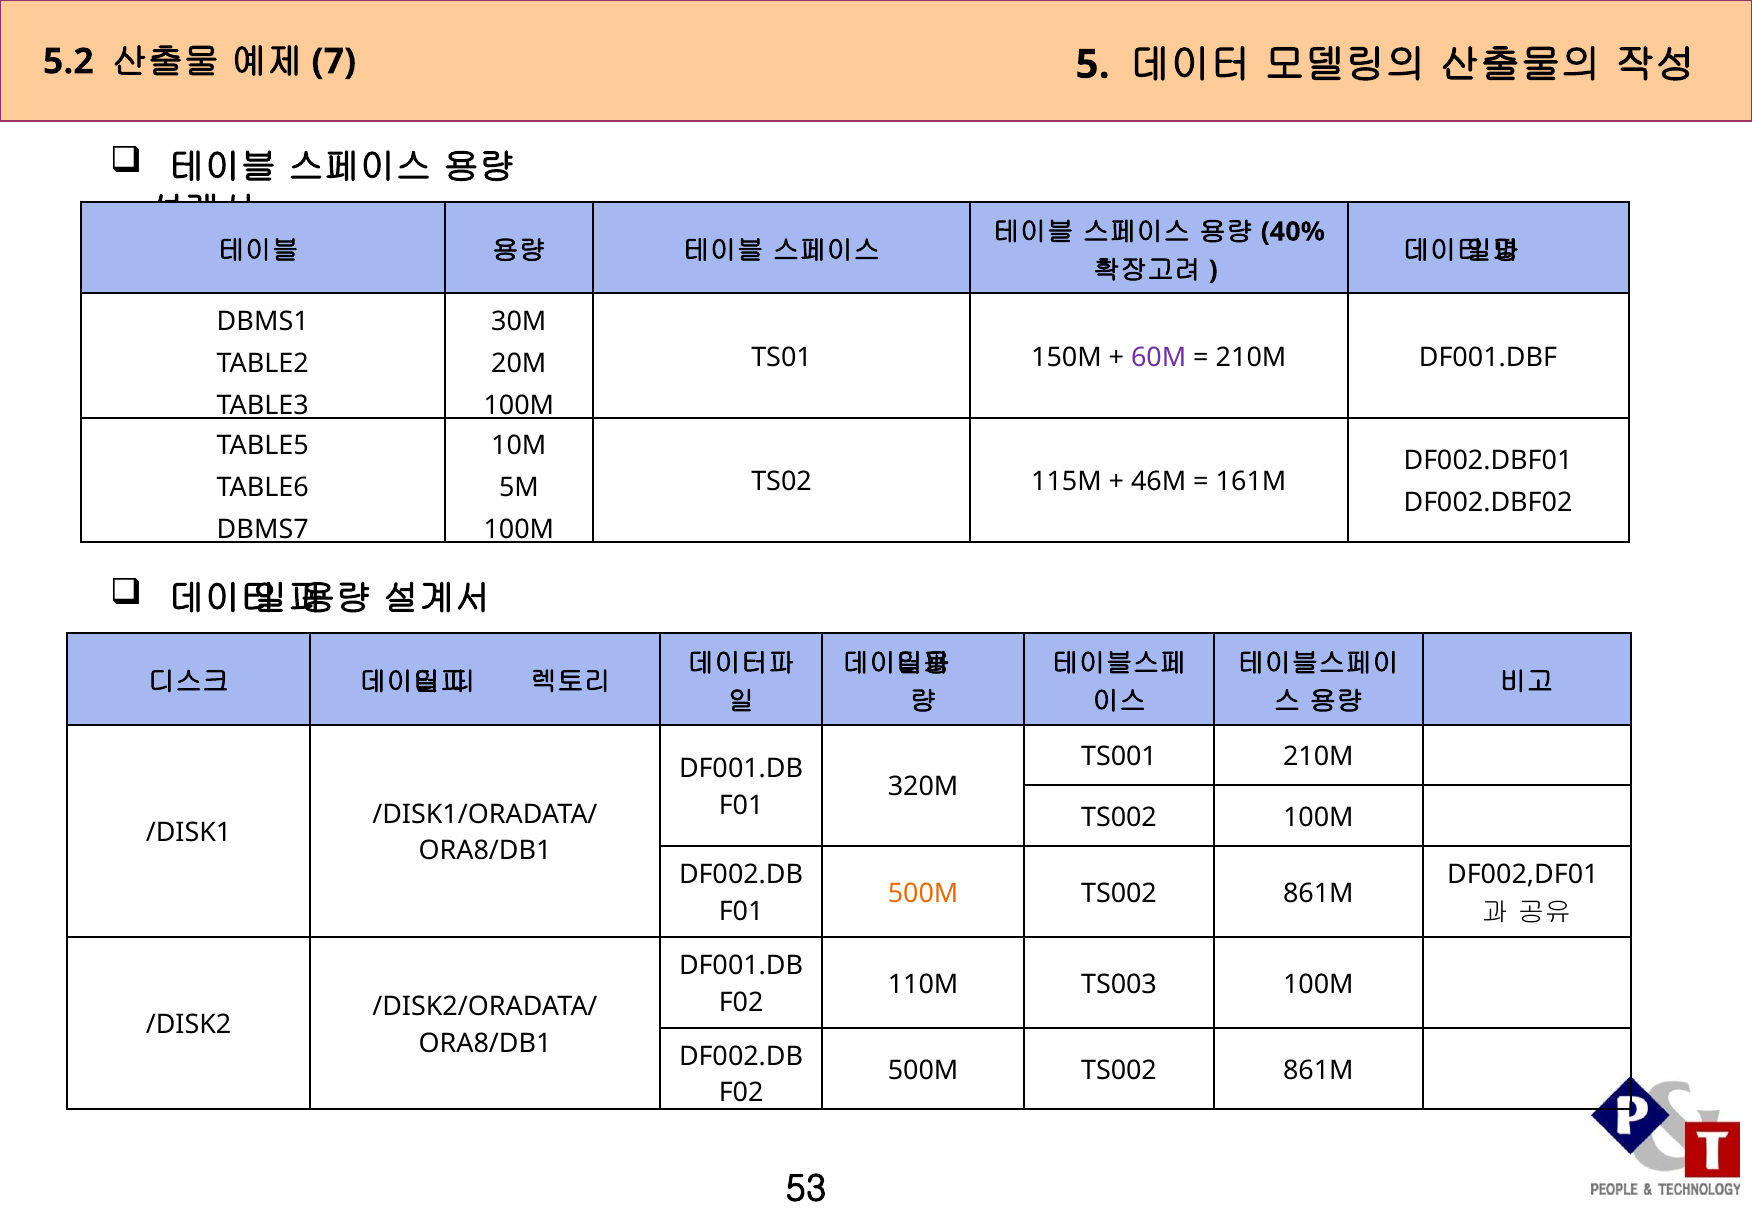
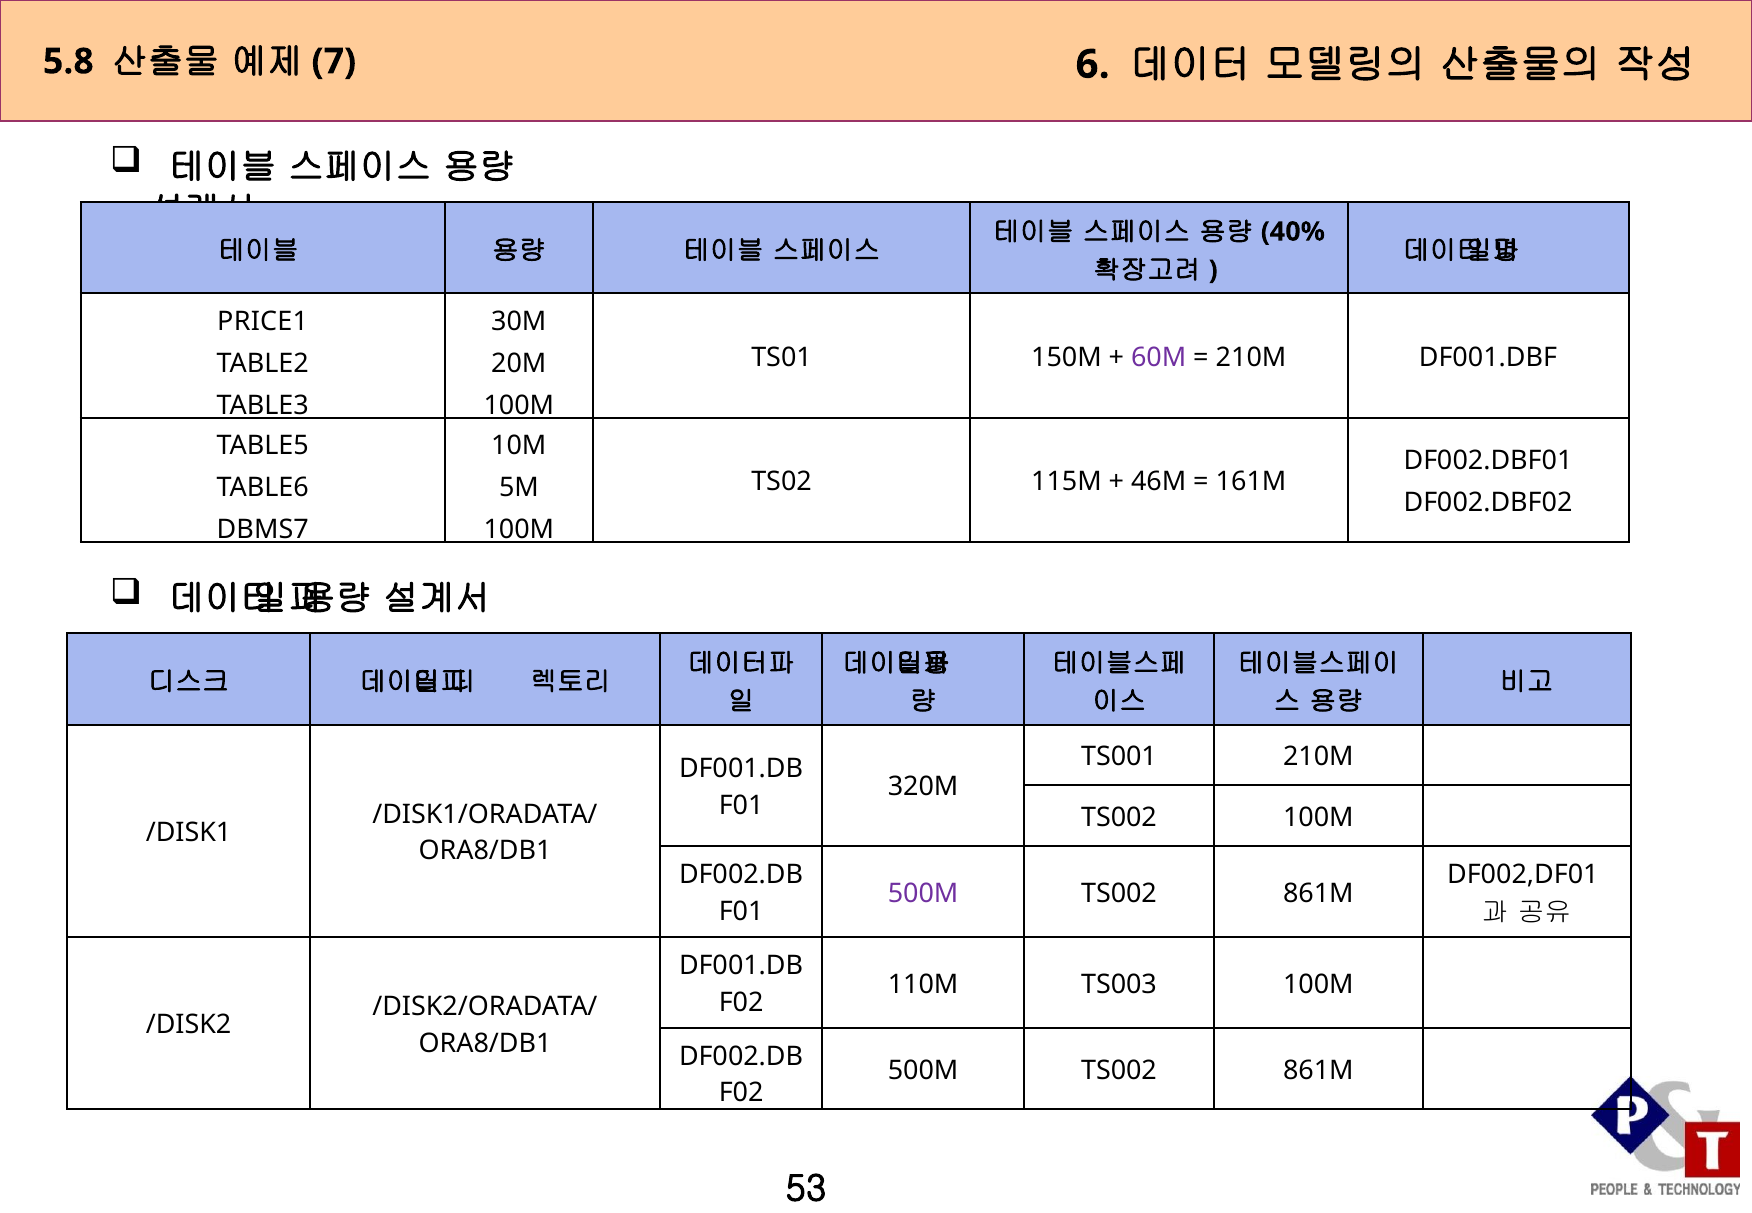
5.2: 5.2 -> 5.8 (68, 61)
5: 5 -> 6 (1093, 64)
DBMS1: DBMS1 -> PRICE1 (263, 321)
500M colour: orange -> purple (923, 893)
